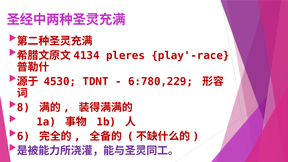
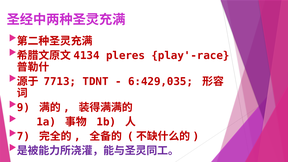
4530: 4530 -> 7713 (60, 82)
6:780,229: 6:780,229 -> 6:429,035 (161, 82)
8: 8 -> 9 (23, 108)
6: 6 -> 7 (23, 136)
